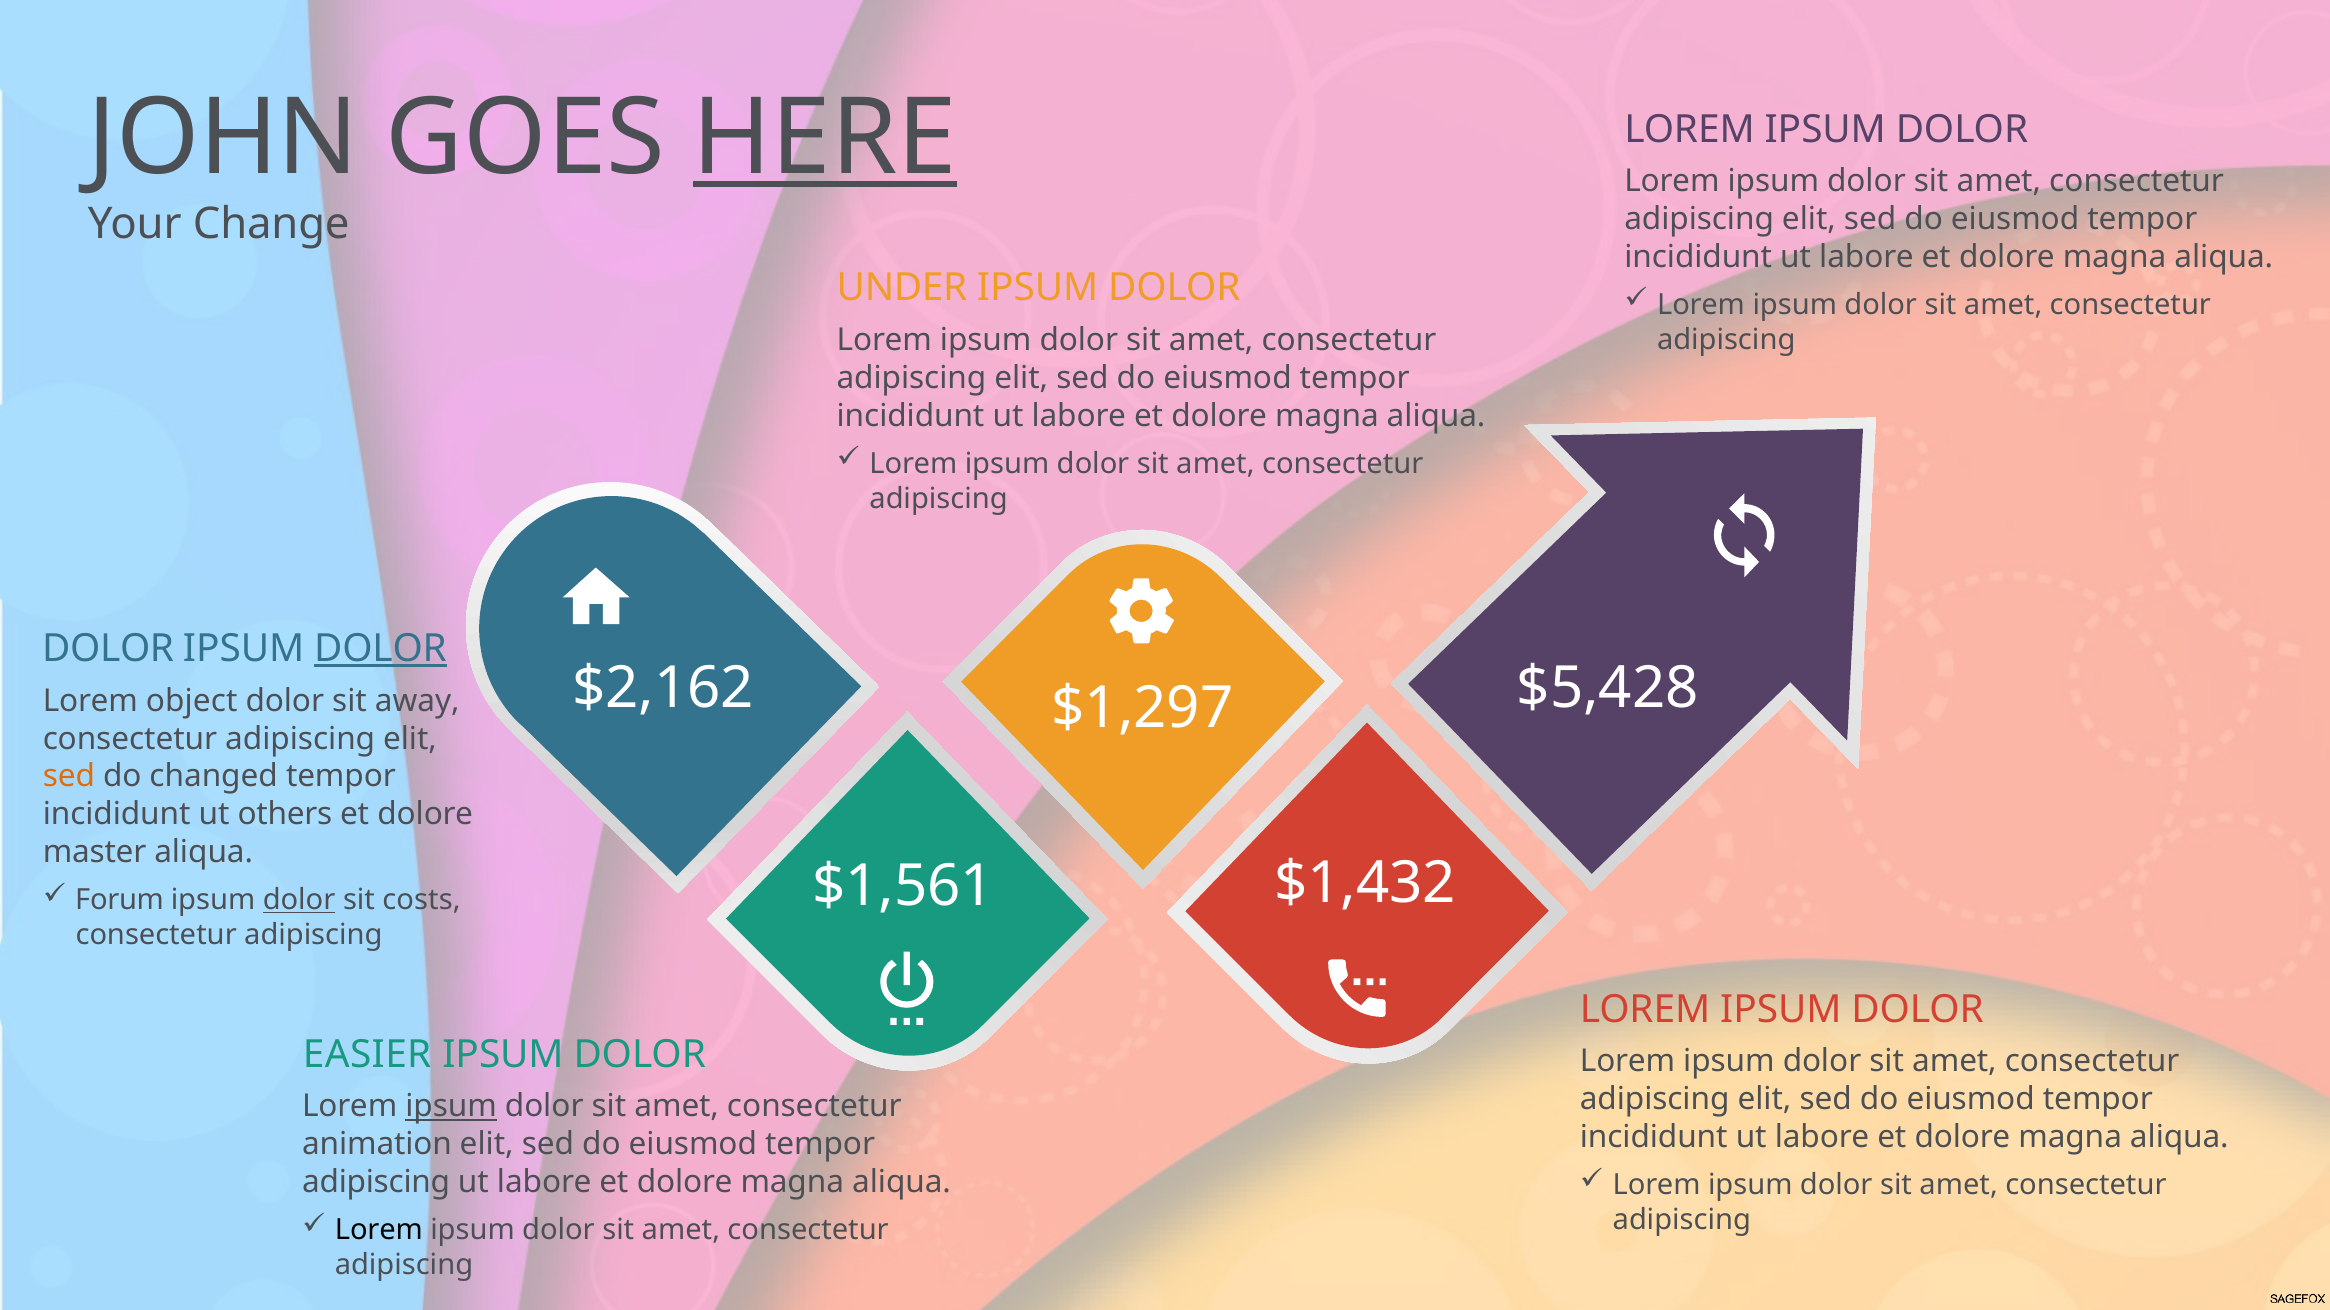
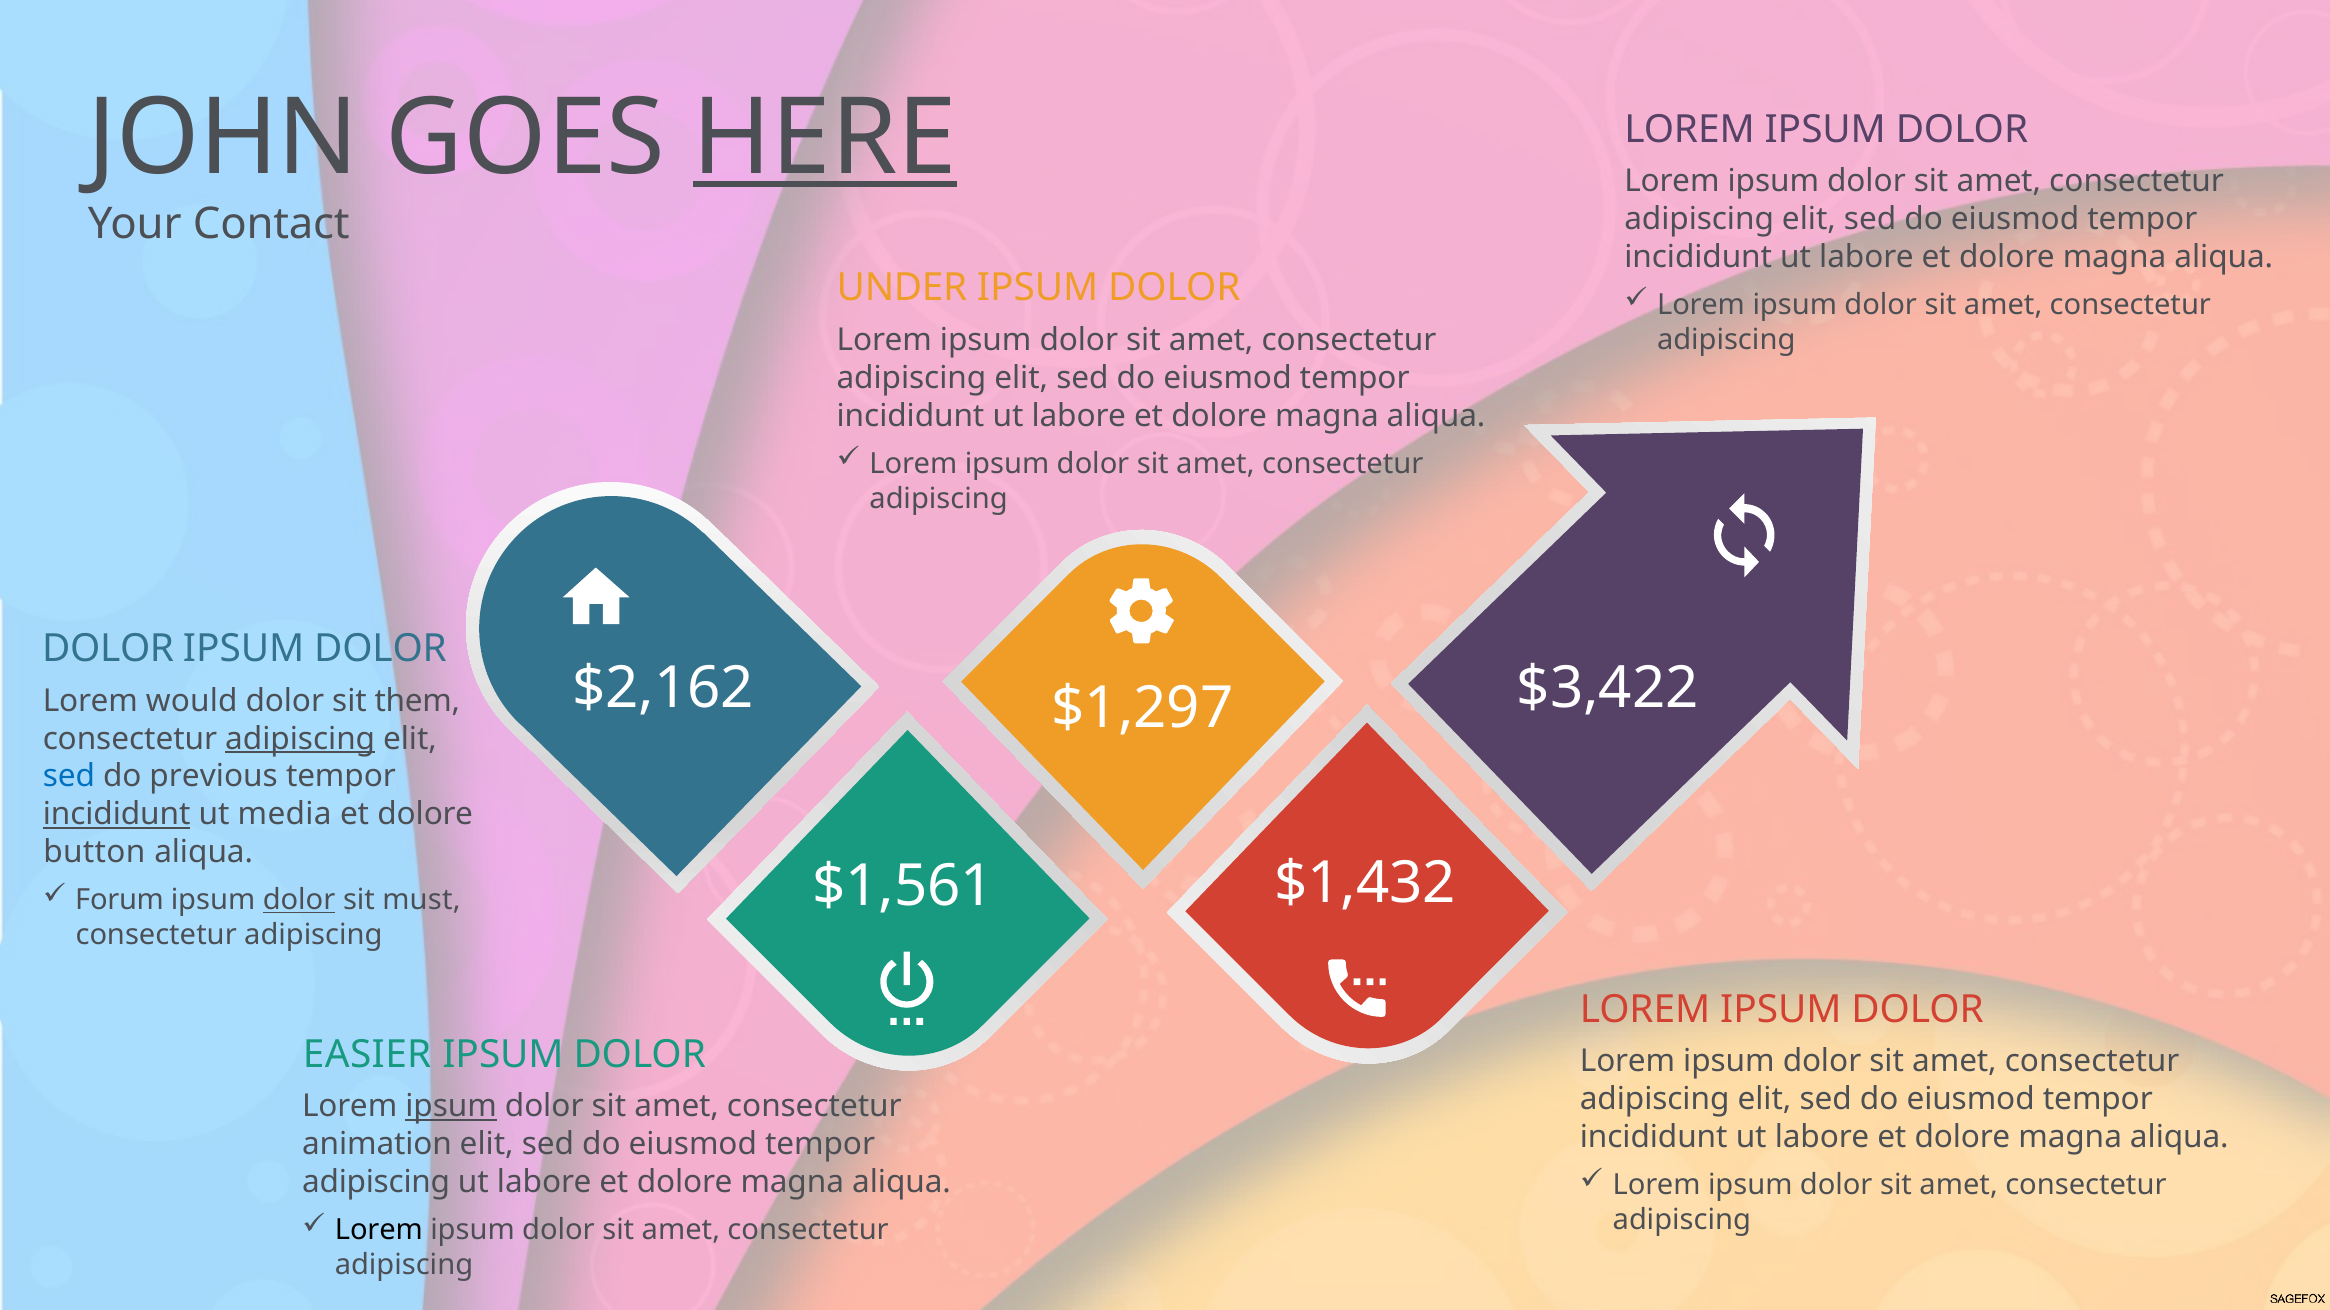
Change: Change -> Contact (271, 224)
DOLOR underline: present -> none (380, 649)
$5,428: $5,428 -> $3,422 (1608, 689)
object: object -> would (192, 701)
away: away -> them (417, 701)
adipiscing underline: none -> present (300, 739)
sed colour: orange -> blue (69, 777)
changed: changed -> previous (214, 777)
incididunt underline: none -> present (117, 815)
others: others -> media (285, 815)
master: master -> button (94, 853)
costs: costs -> must (421, 901)
